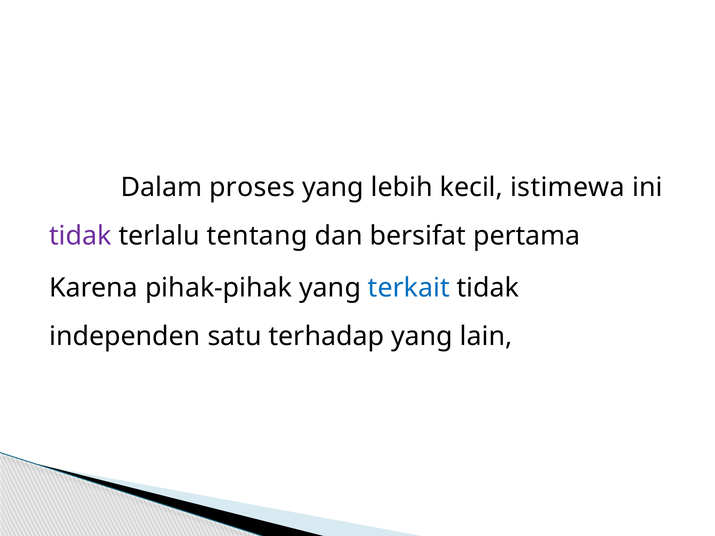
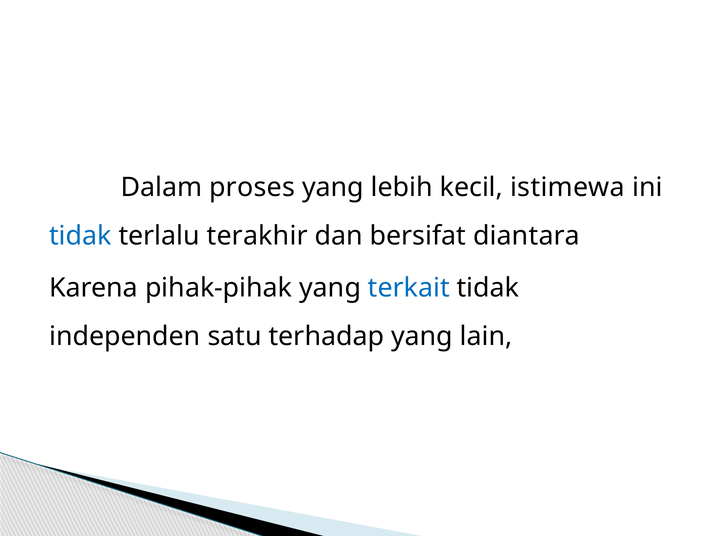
tidak colour: purple -> blue (80, 236)
tentang: tentang -> terakhir (257, 236)
pertama: pertama -> diantara (527, 236)
